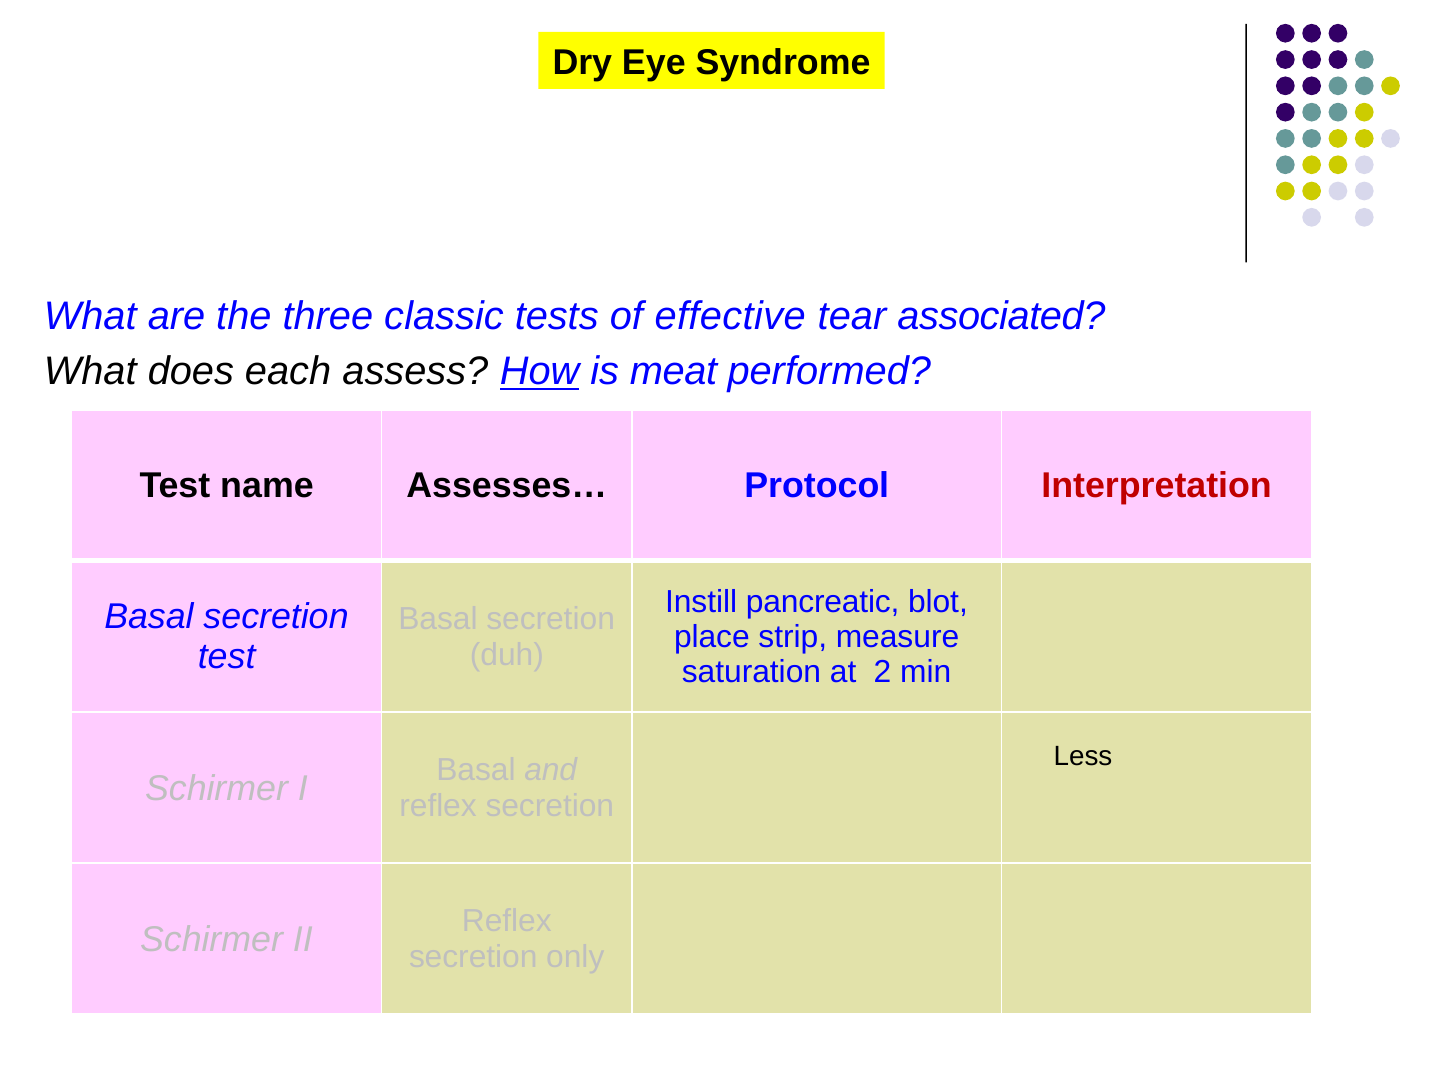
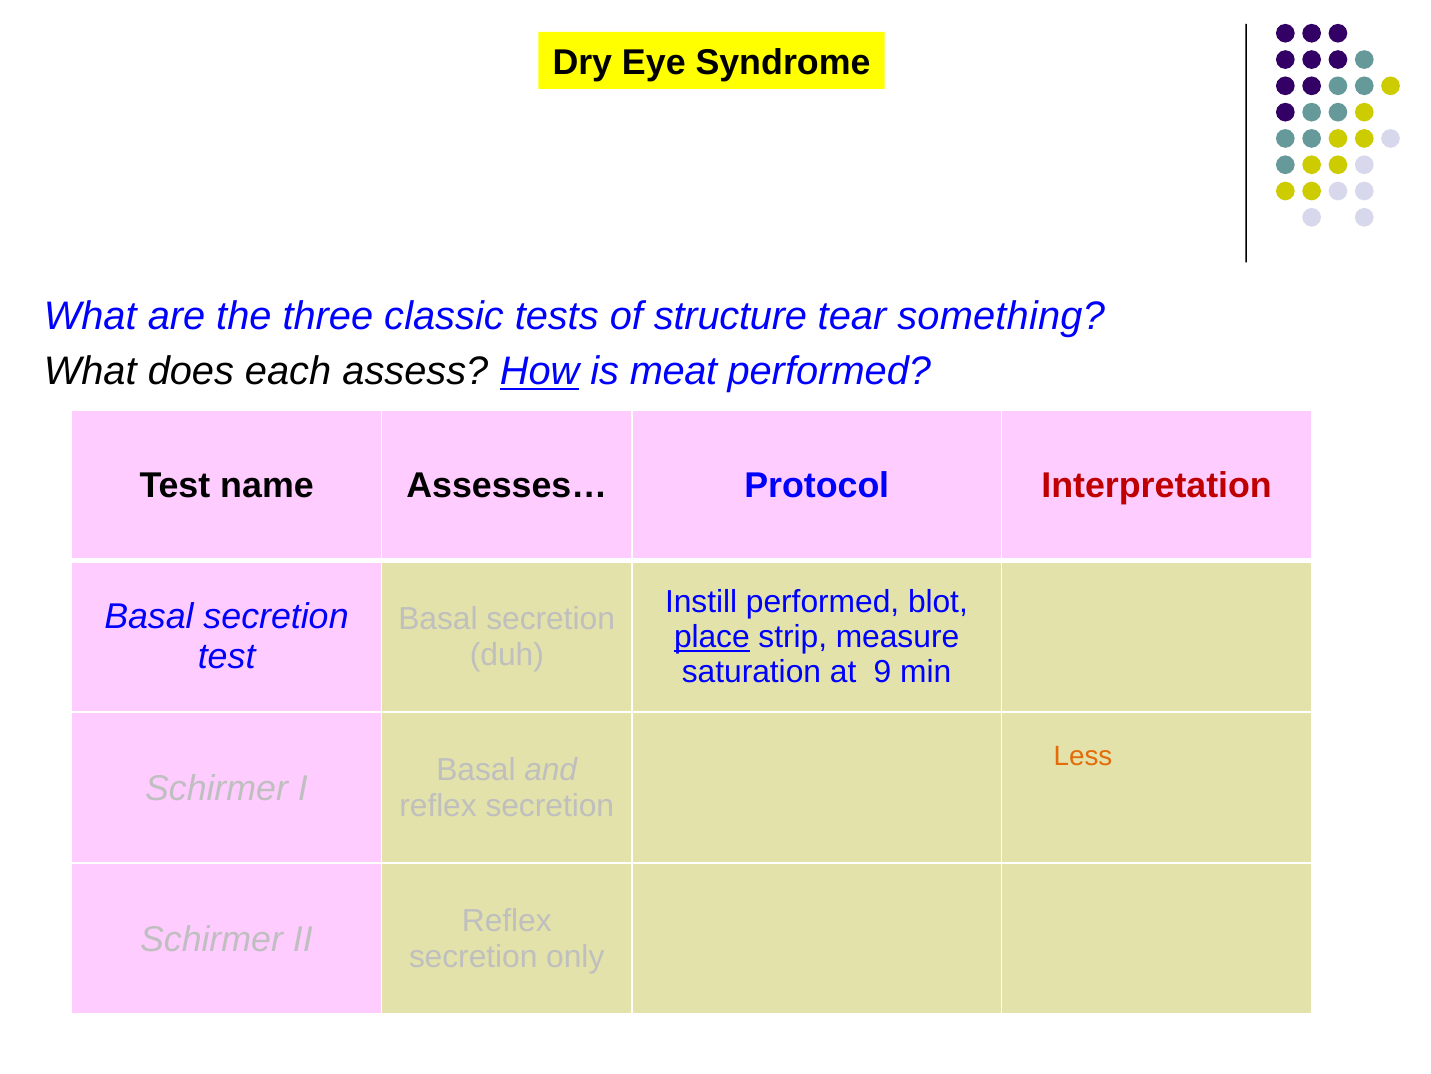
effective: effective -> structure (730, 316)
associated: associated -> something (1001, 316)
Instill pancreatic: pancreatic -> performed (823, 601)
place underline: none -> present (712, 636)
at 2: 2 -> 9 (883, 672)
Less colour: black -> orange (1083, 756)
